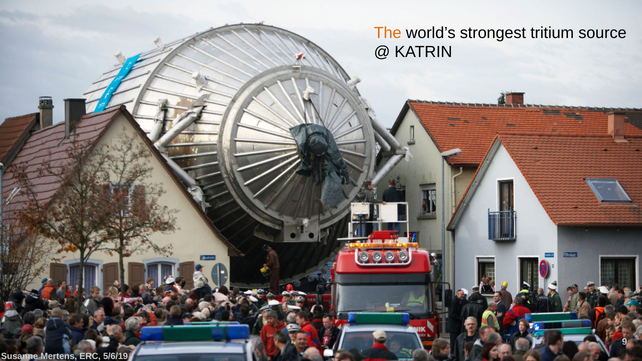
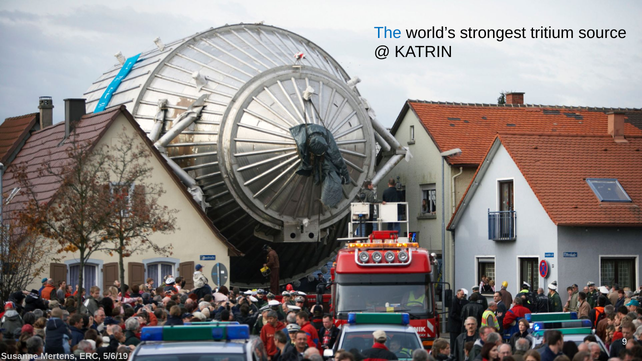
The colour: orange -> blue (388, 33)
